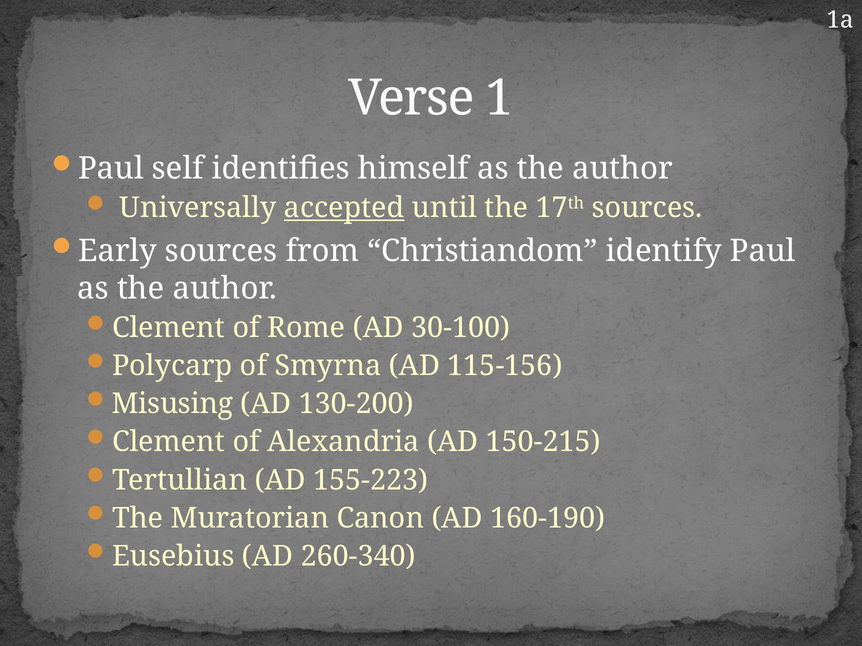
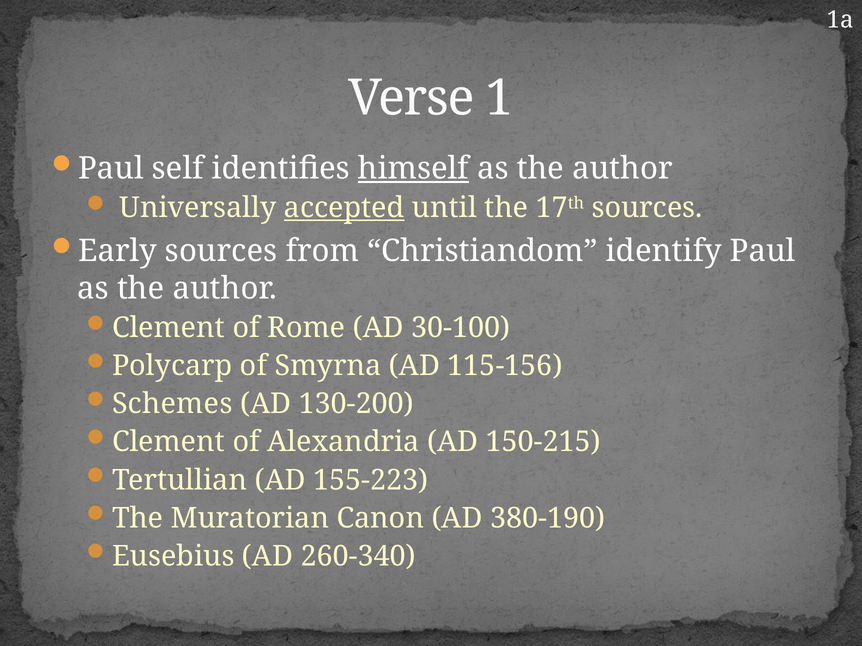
himself underline: none -> present (413, 169)
Misusing: Misusing -> Schemes (172, 404)
160-190: 160-190 -> 380-190 (548, 518)
